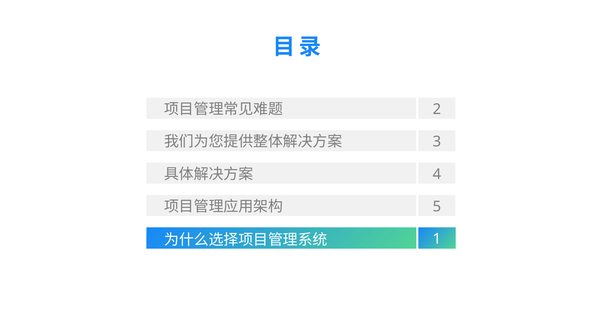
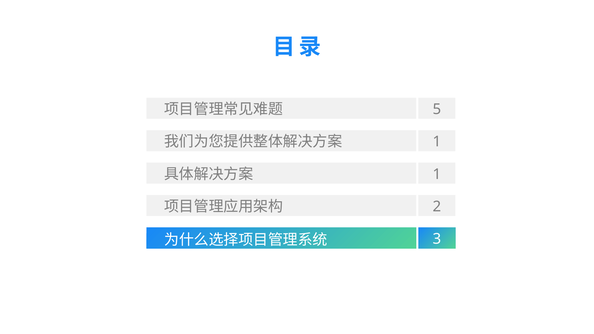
2: 2 -> 5 (437, 109)
3: 3 -> 1 (437, 142)
4: 4 -> 1 (437, 174)
5: 5 -> 2 (437, 207)
1: 1 -> 3 (437, 239)
